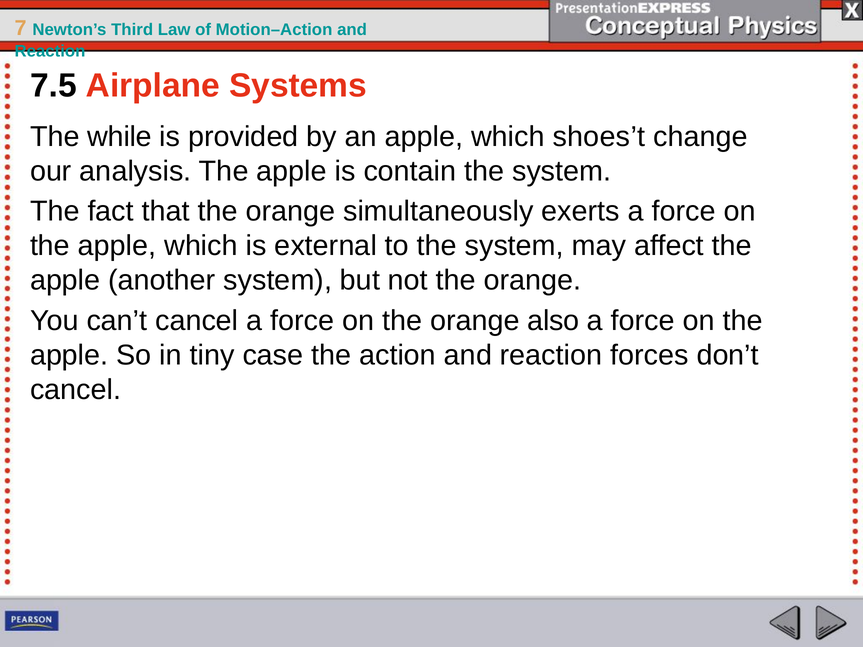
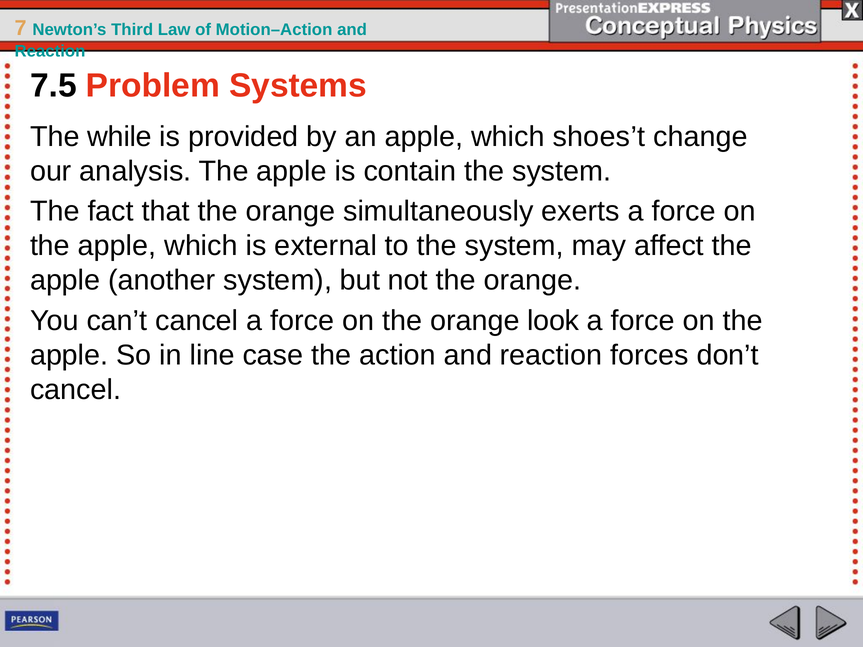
Airplane: Airplane -> Problem (153, 86)
also: also -> look (553, 321)
tiny: tiny -> line (212, 355)
